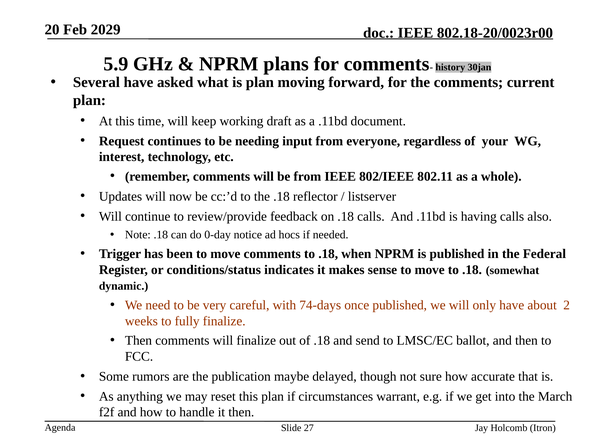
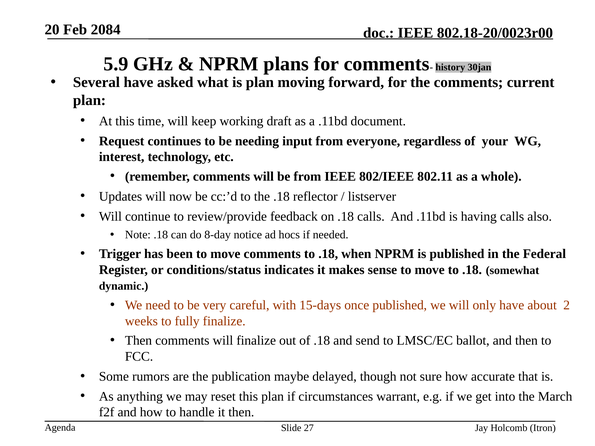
2029: 2029 -> 2084 (106, 30)
0-day: 0-day -> 8-day (218, 235)
74-days: 74-days -> 15-days (320, 305)
